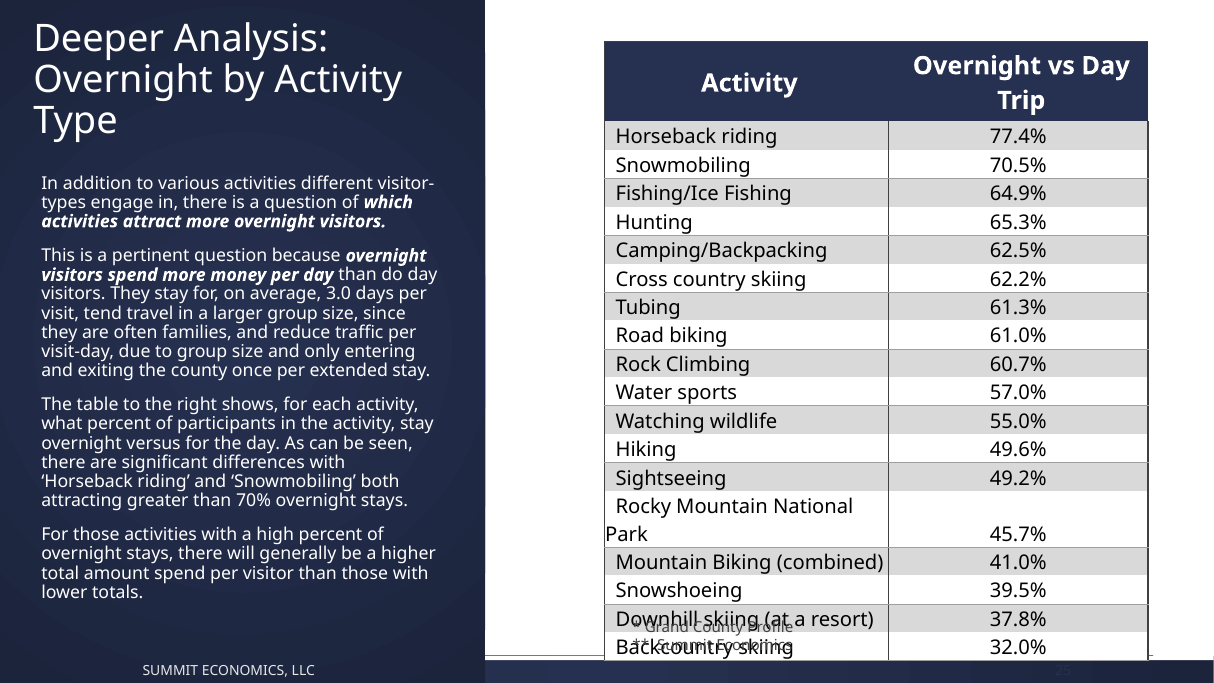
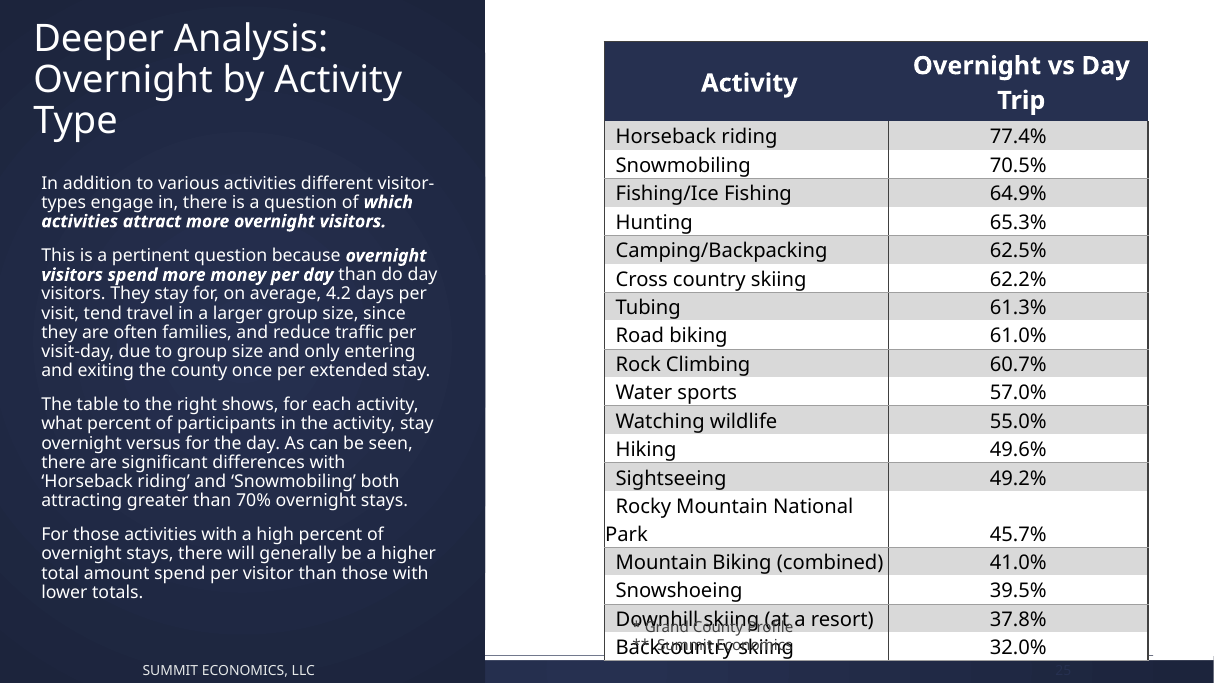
3.0: 3.0 -> 4.2 (338, 294)
